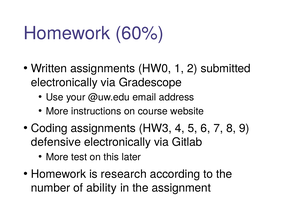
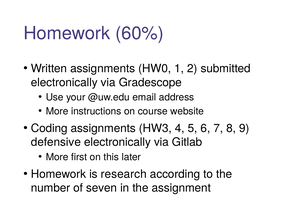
test: test -> first (79, 157)
ability: ability -> seven (102, 188)
